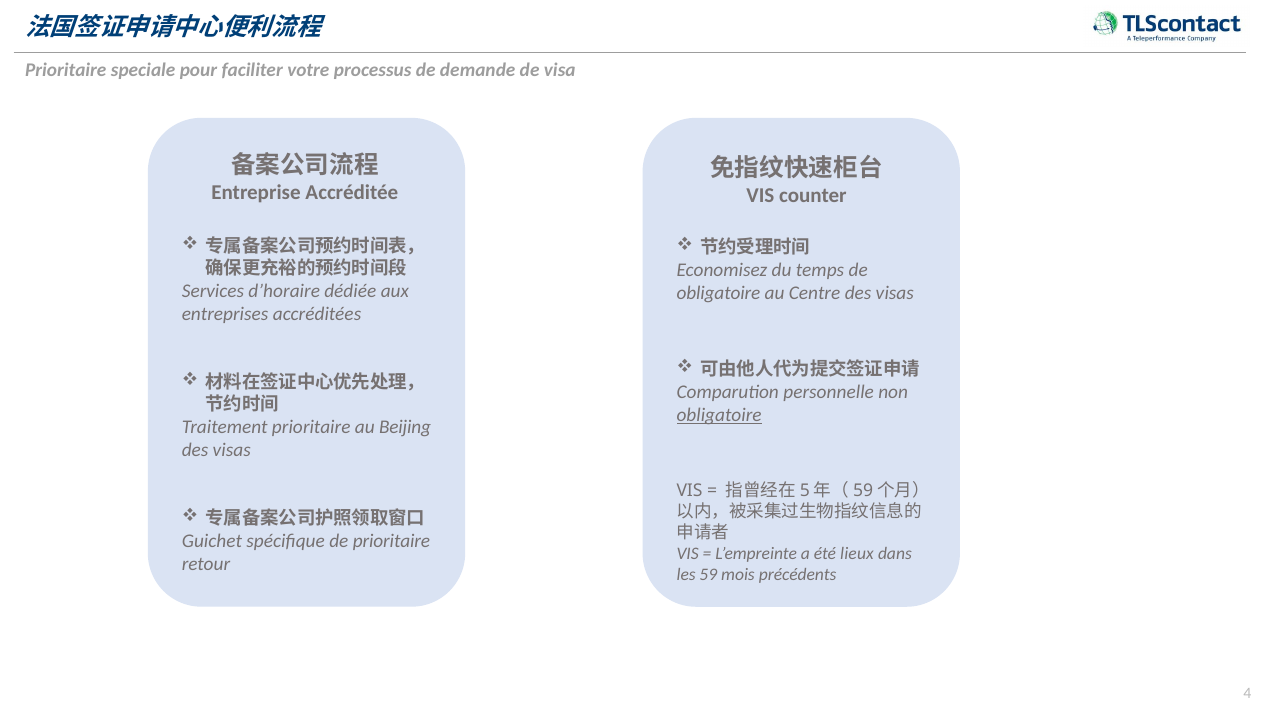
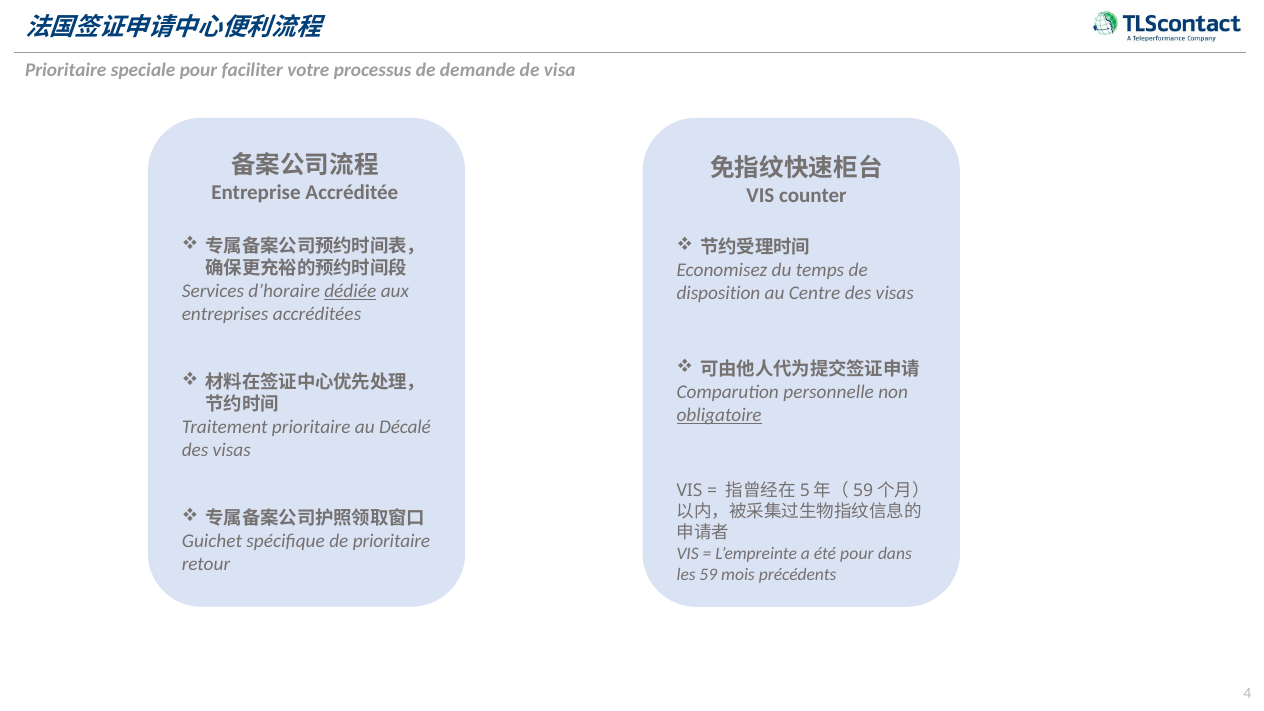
dédiée underline: none -> present (350, 291)
obligatoire: obligatoire -> disposition (718, 293)
Beijing: Beijing -> Décalé (405, 427)
été lieux: lieux -> pour (857, 554)
